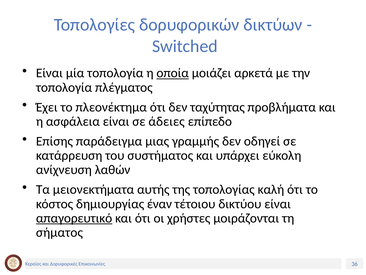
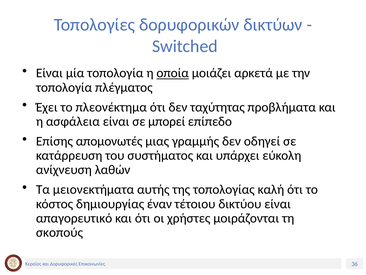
άδειες: άδειες -> μπορεί (167, 121)
παράδειγμα: παράδειγμα -> απομονωτές (109, 141)
απαγορευτικό underline: present -> none (74, 218)
σήματος: σήματος -> σκοπούς (59, 232)
